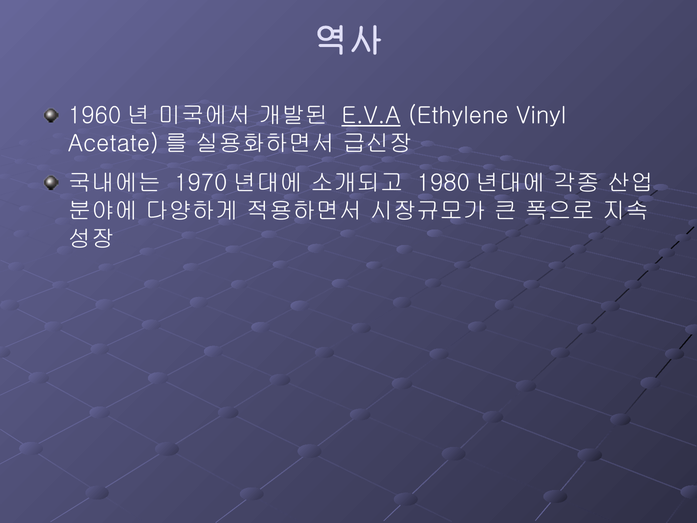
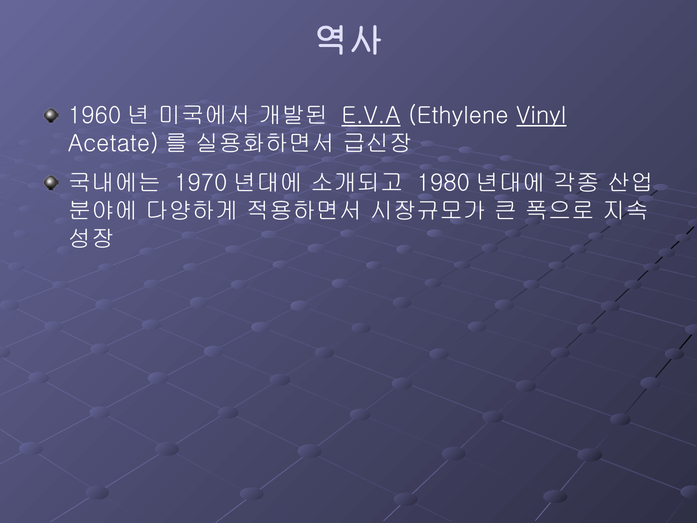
Vinyl underline: none -> present (541, 116)
